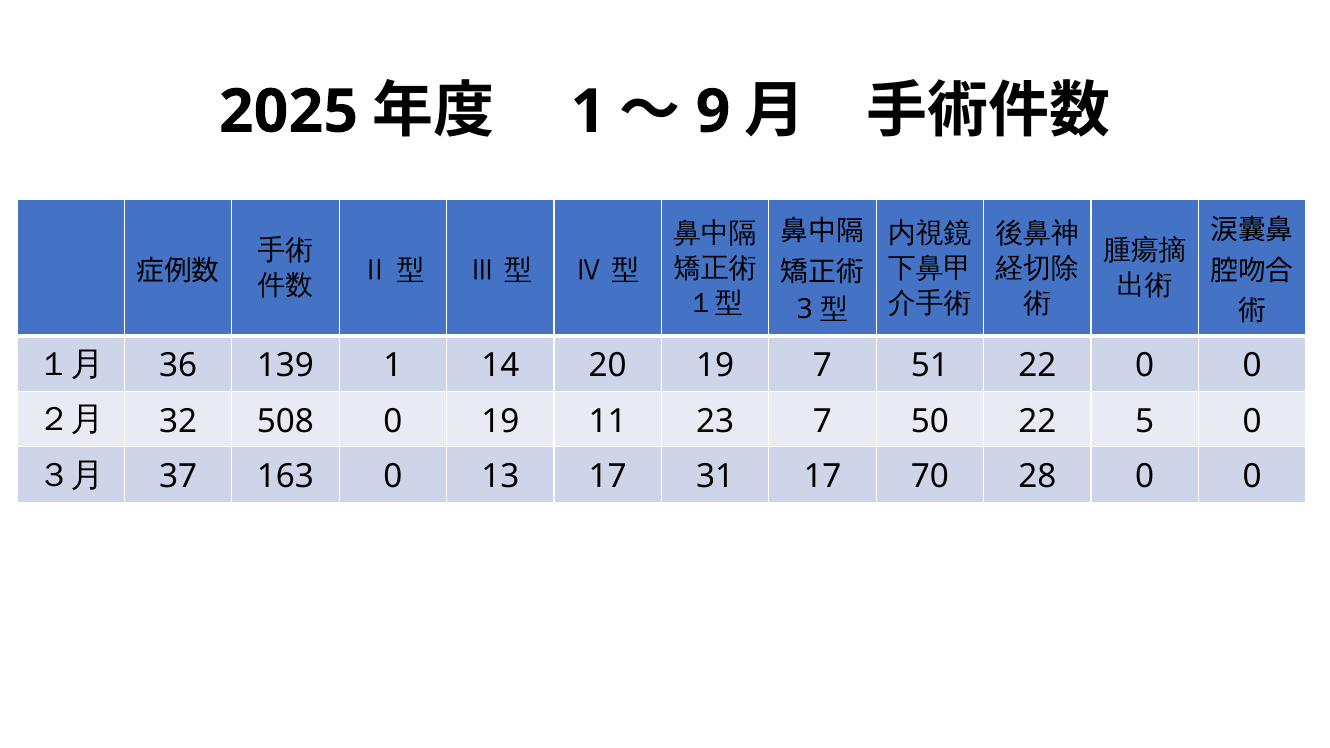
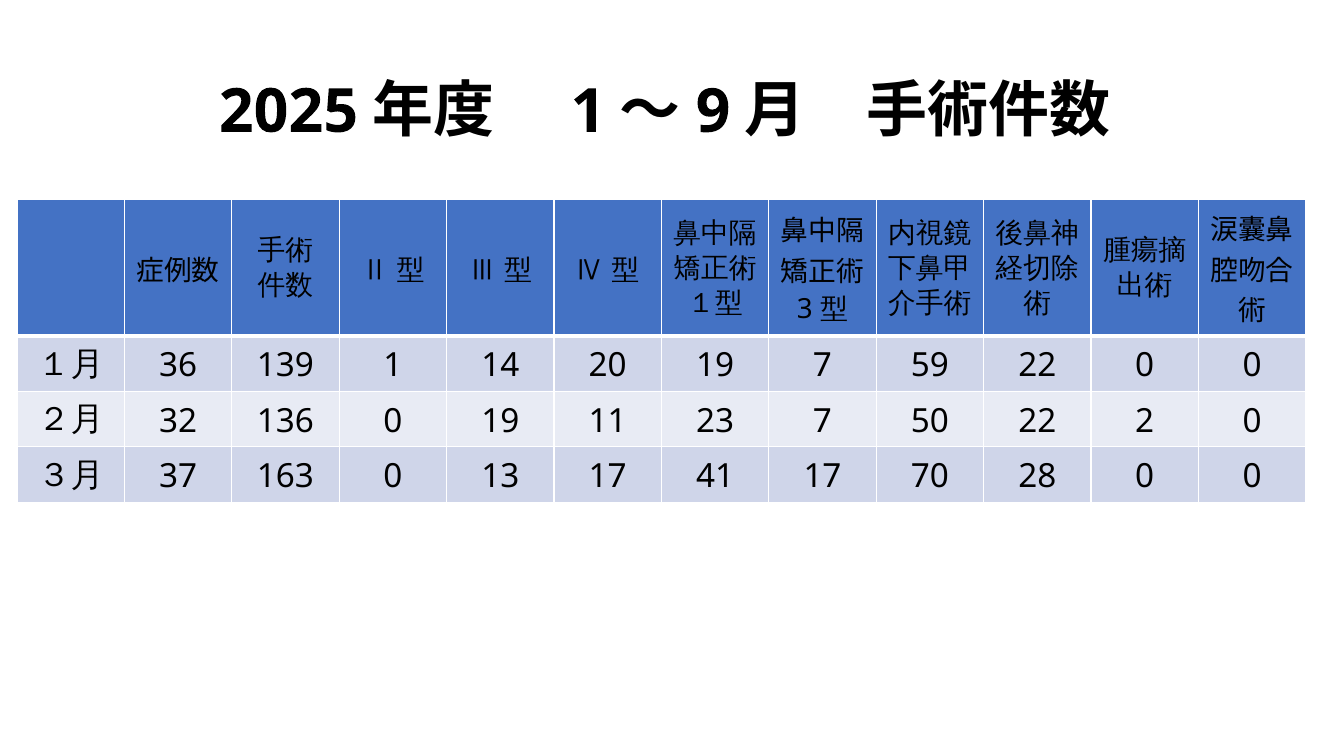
51: 51 -> 59 (930, 366)
508: 508 -> 136 (285, 422)
5: 5 -> 2 (1145, 422)
31: 31 -> 41 (715, 477)
